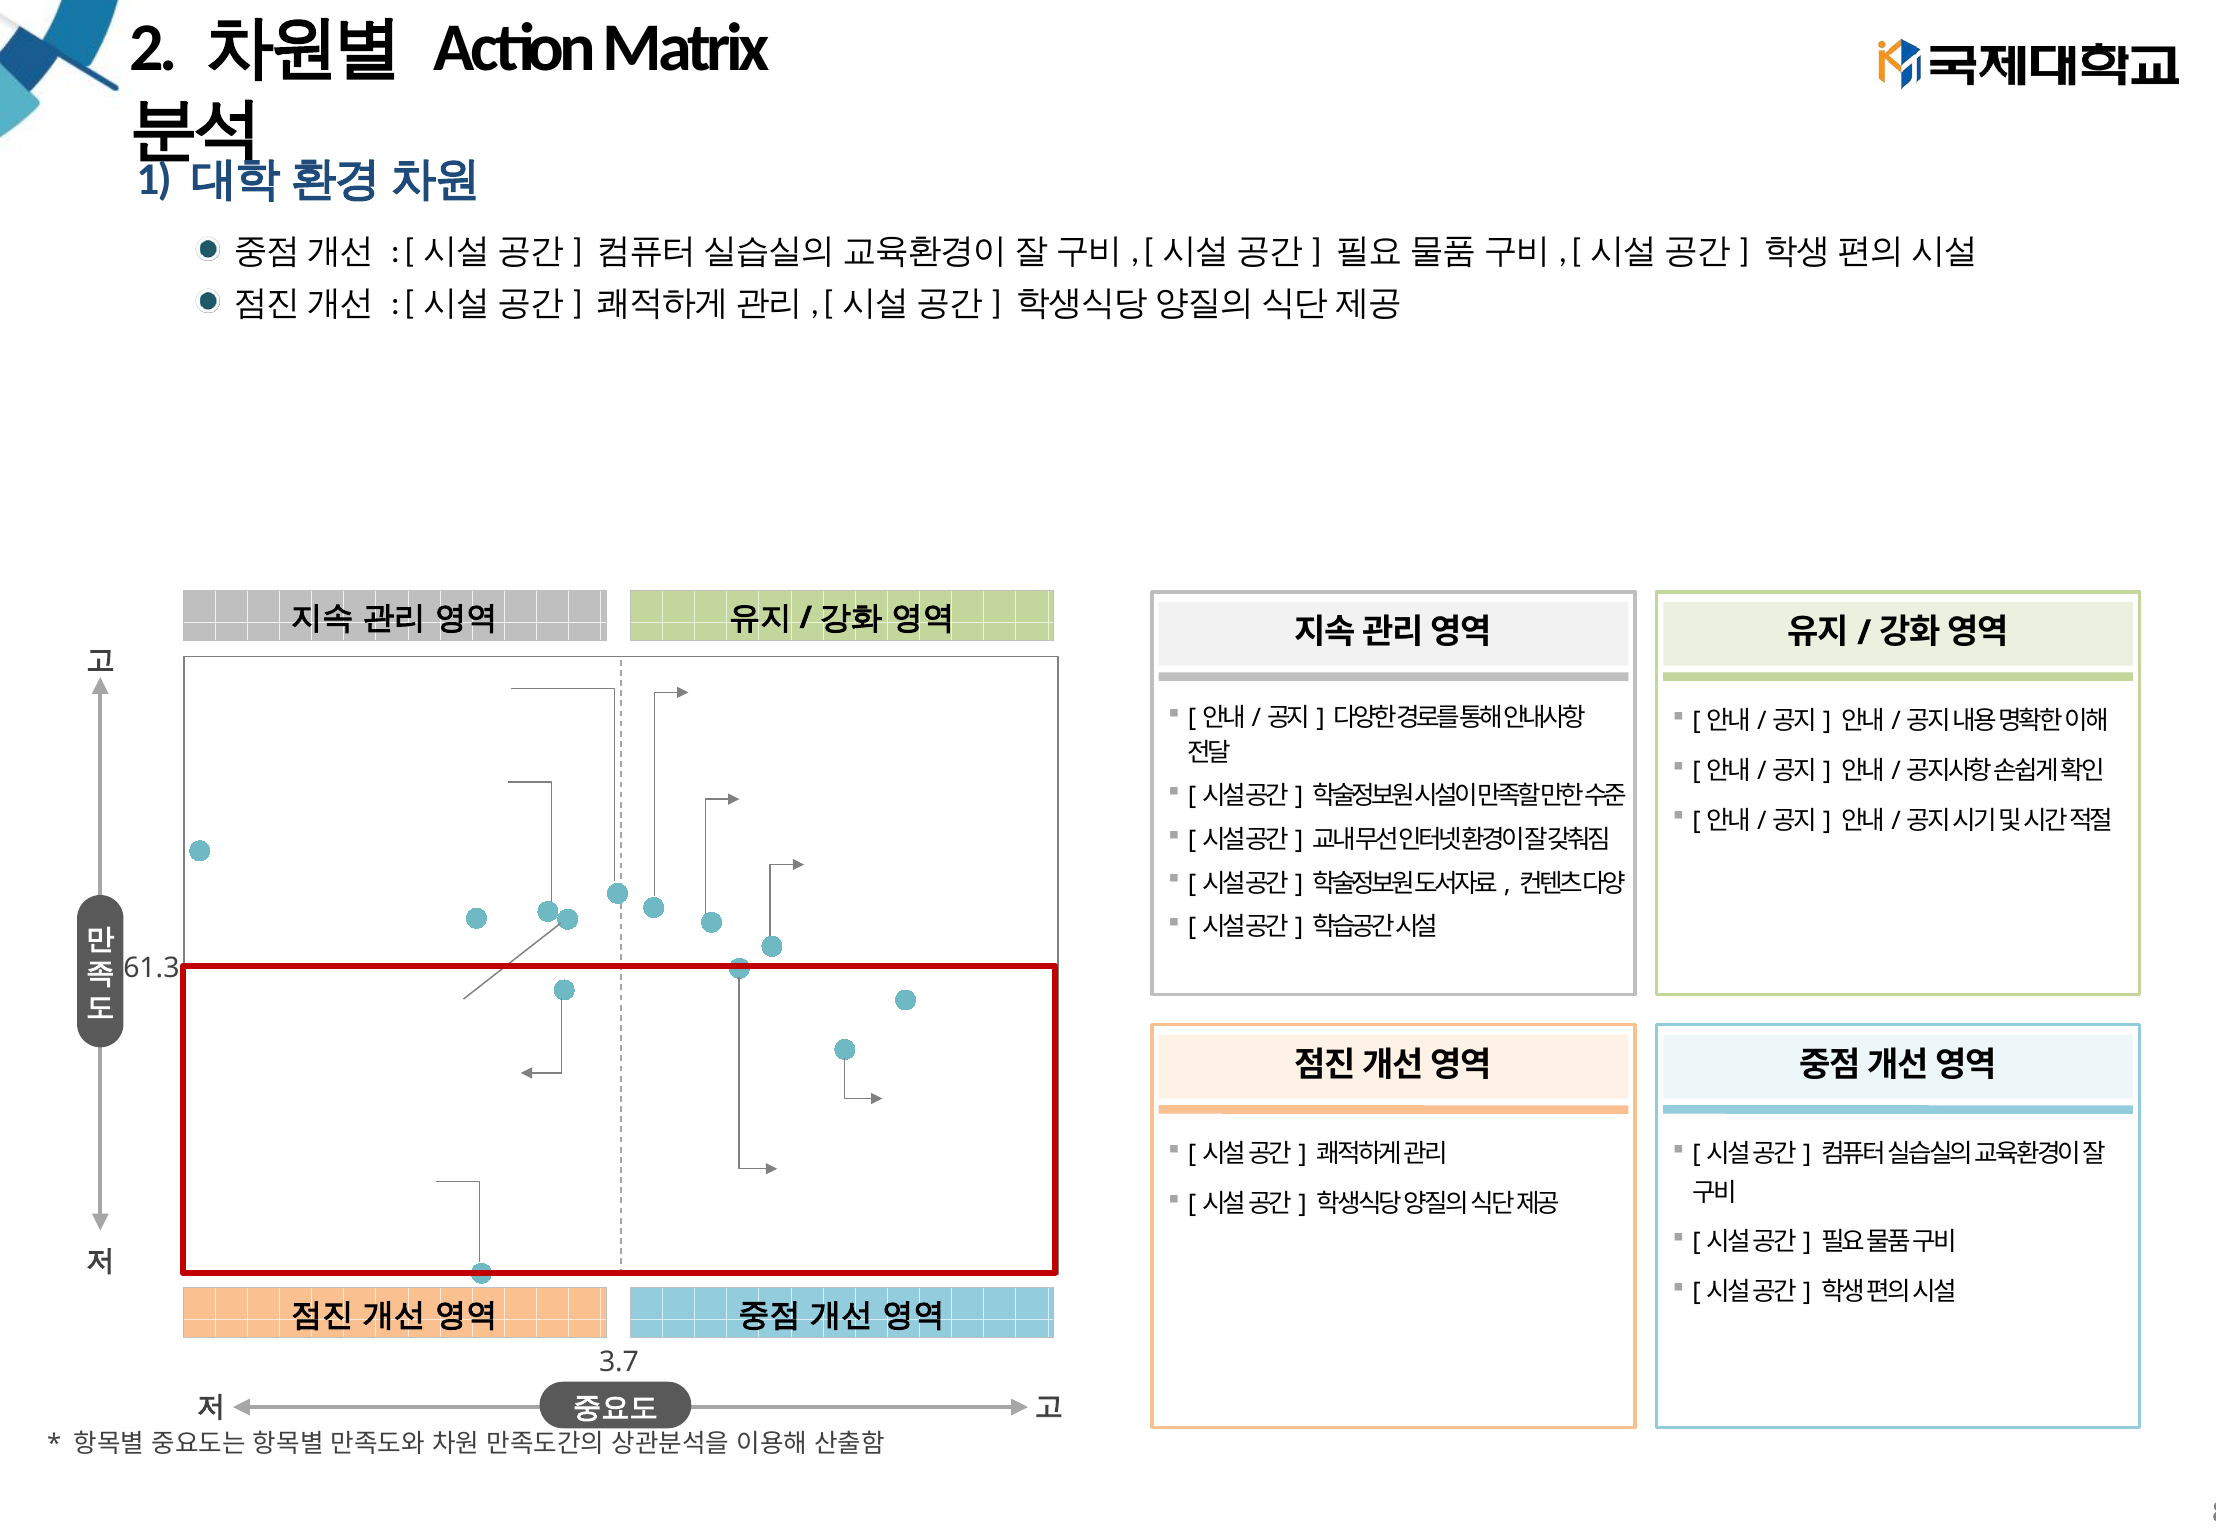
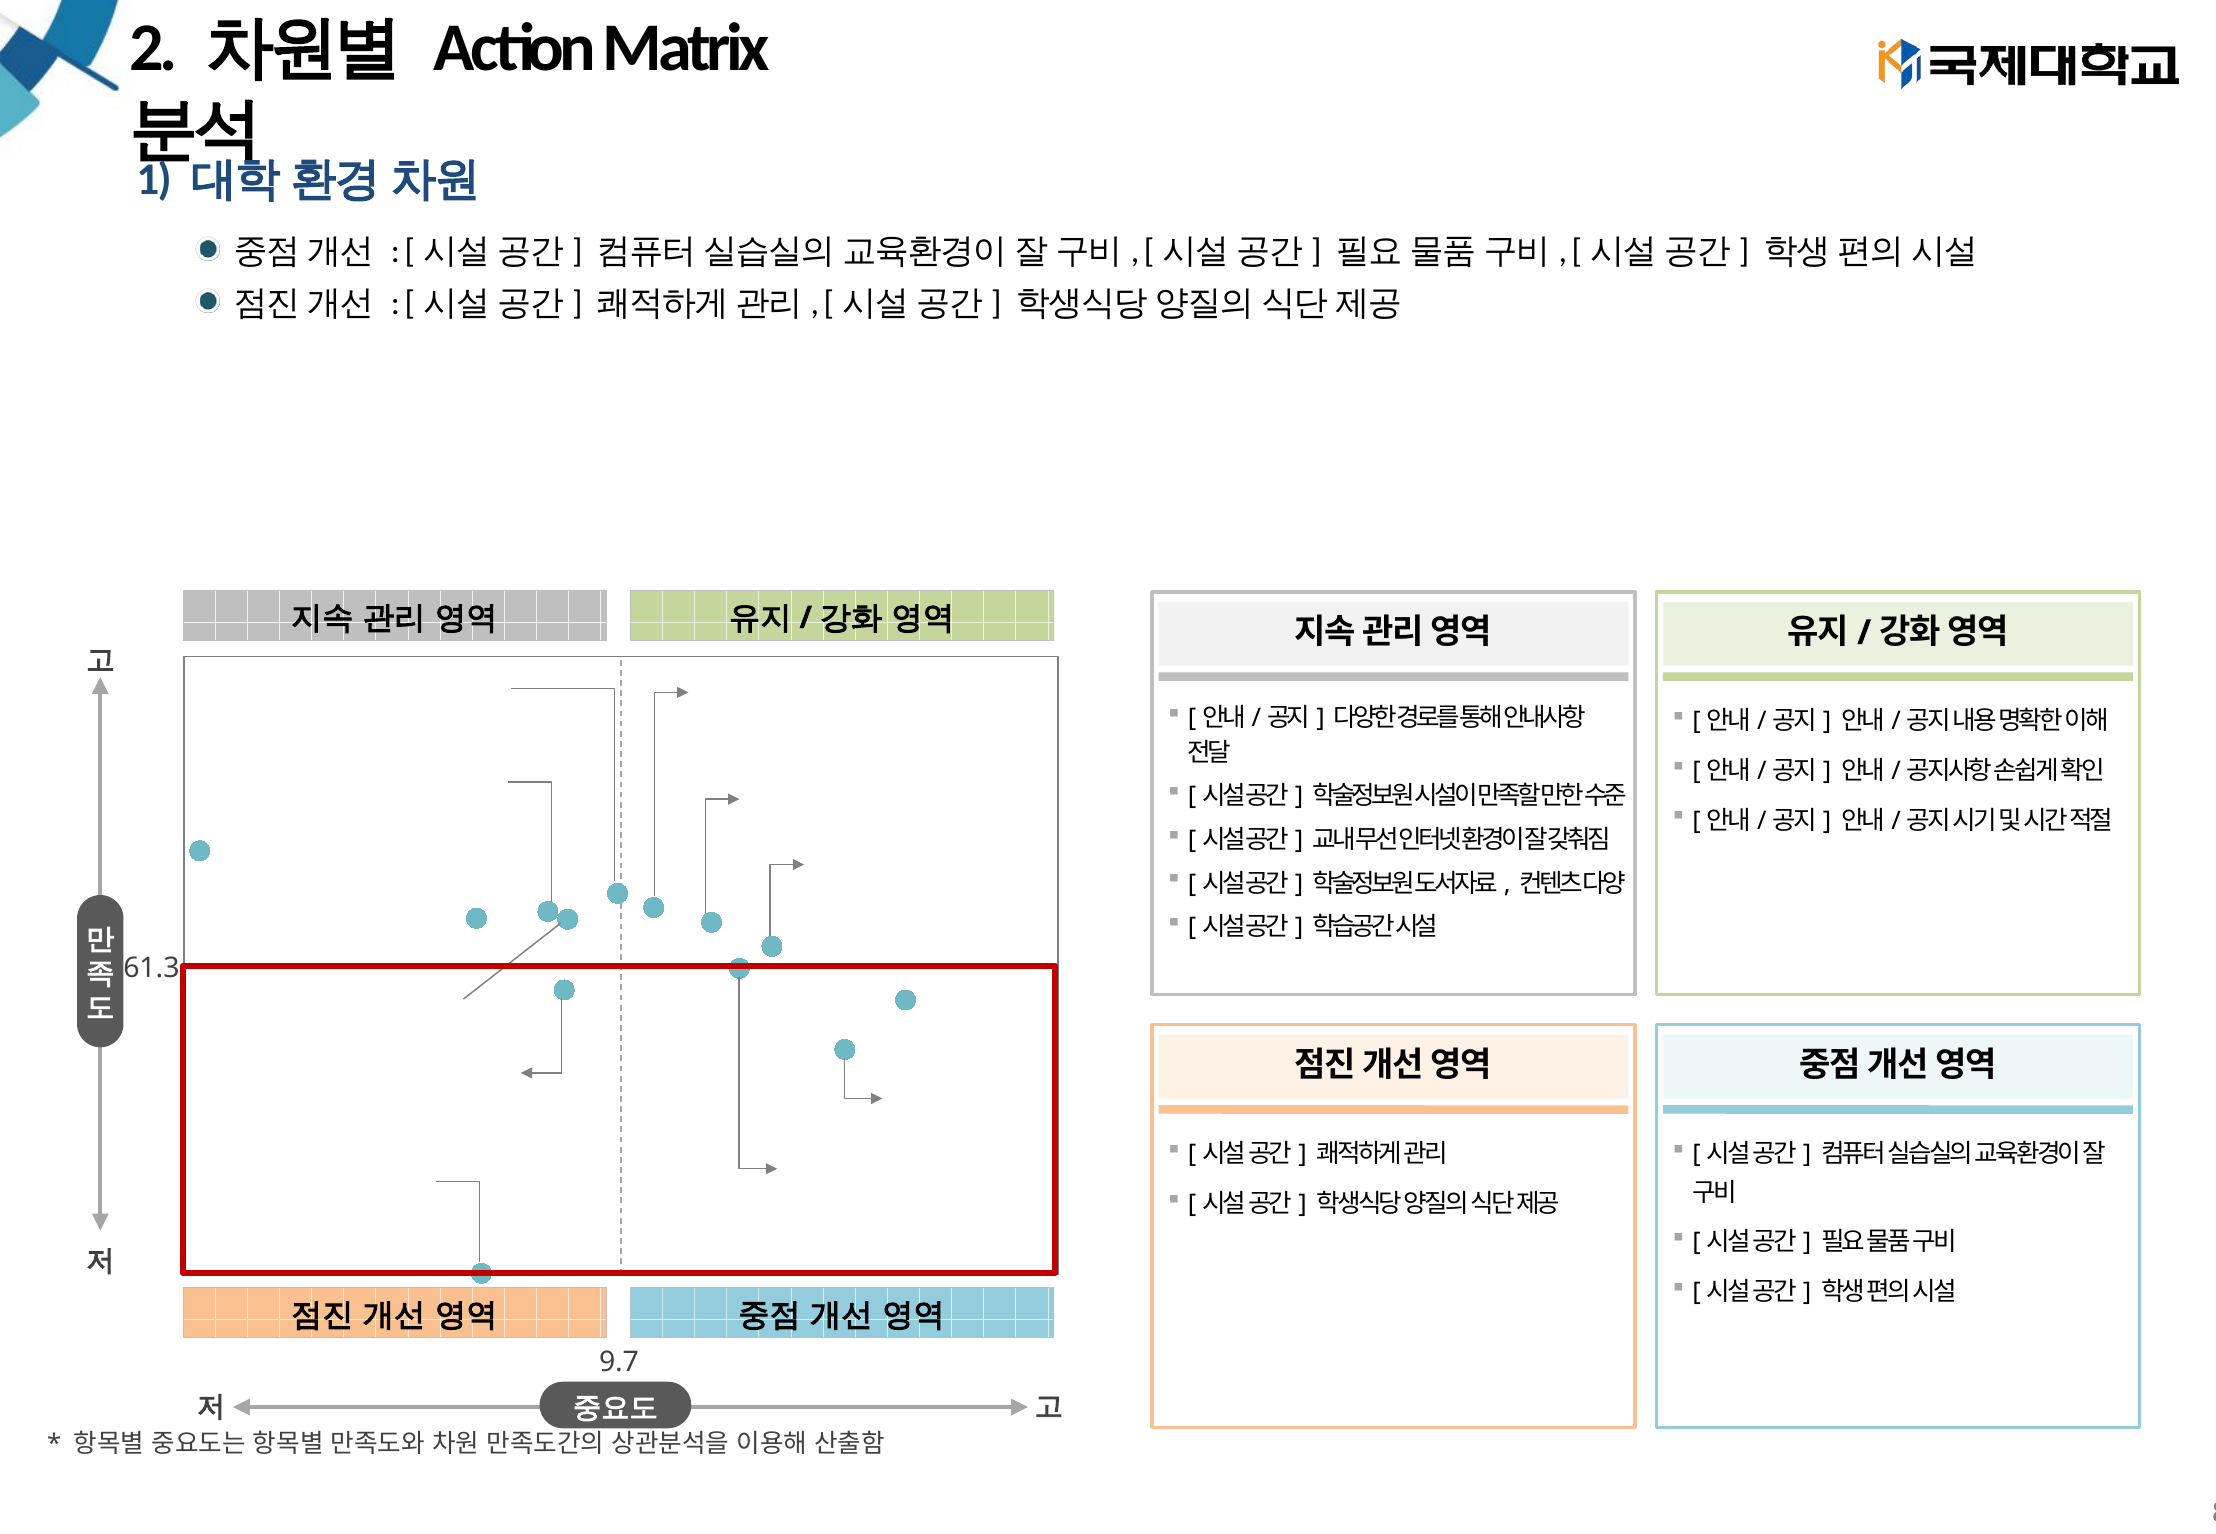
3.7: 3.7 -> 9.7 (619, 1362)
